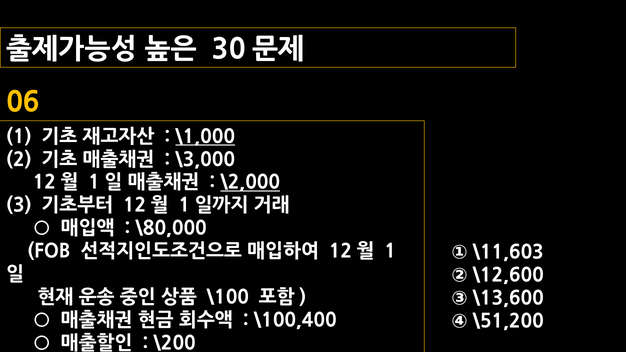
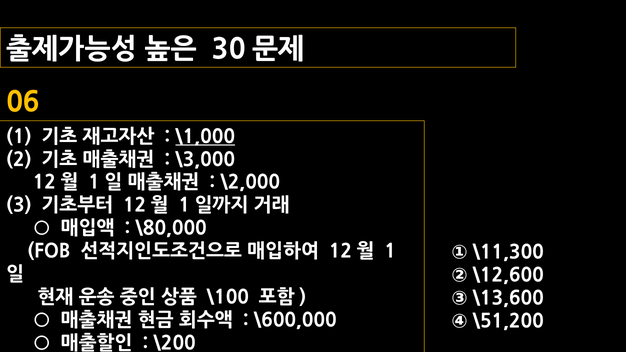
\2,000 underline: present -> none (250, 183)
\11,603: \11,603 -> \11,300 (508, 253)
\100,400: \100,400 -> \600,000 (295, 320)
